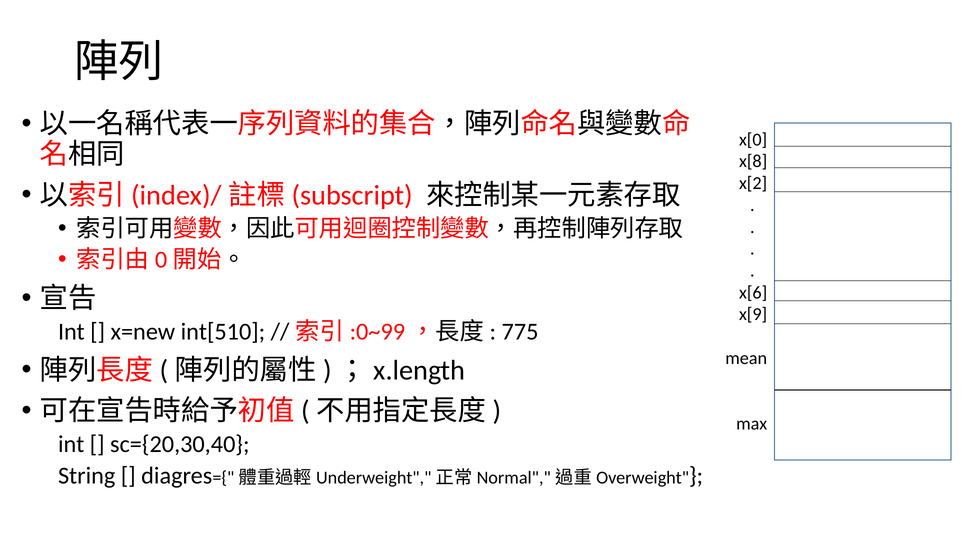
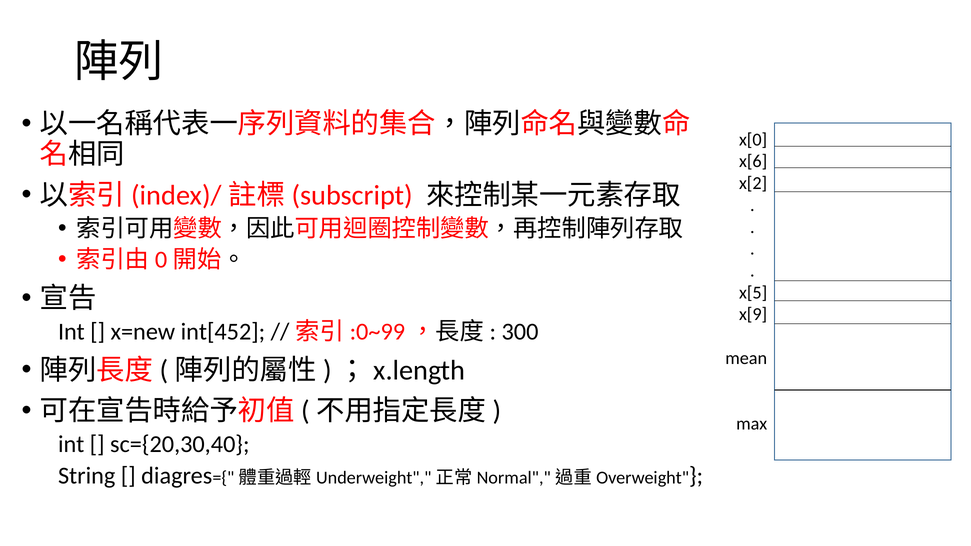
x[8: x[8 -> x[6 (753, 162)
x[6: x[6 -> x[5 (753, 293)
int[510: int[510 -> int[452 (223, 332)
775: 775 -> 300 (520, 332)
